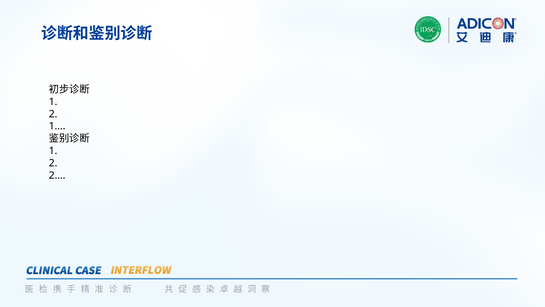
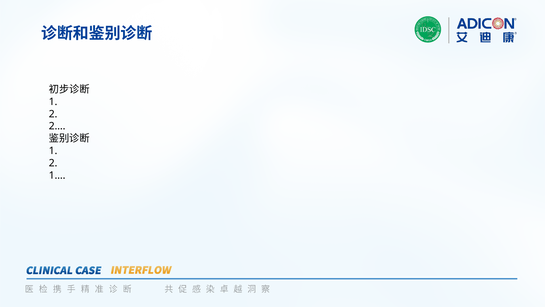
1…: 1… -> 2… (57, 126)
2…: 2… -> 1… (57, 175)
